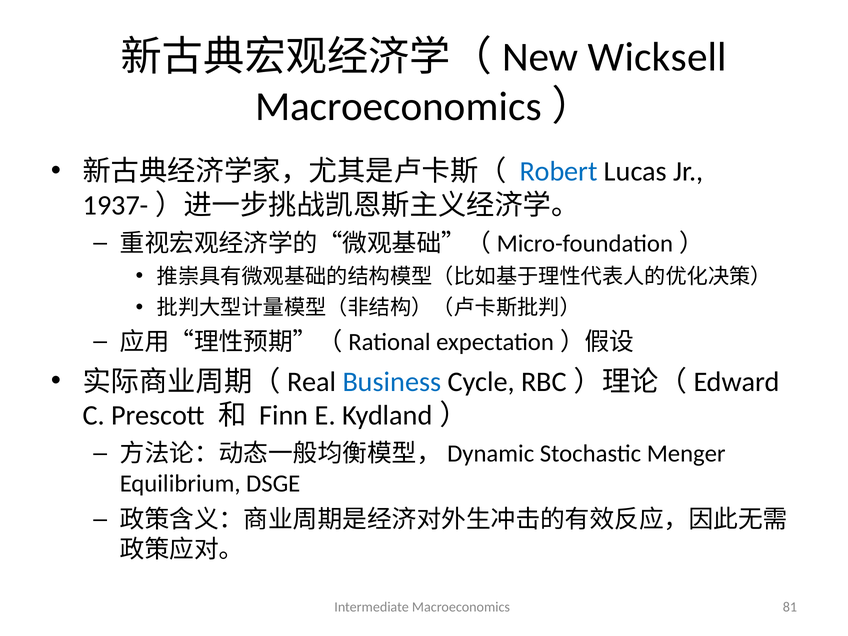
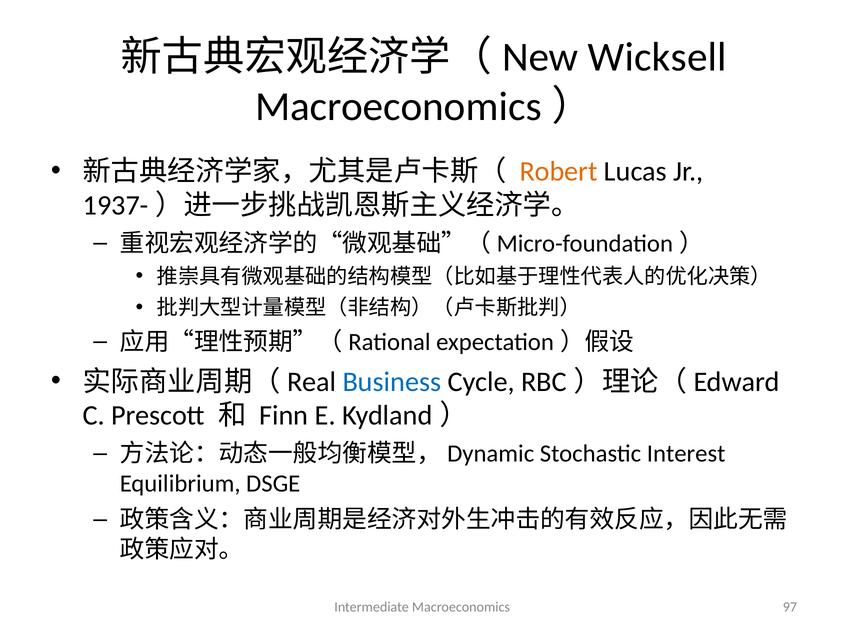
Robert colour: blue -> orange (559, 172)
Menger: Menger -> Interest (686, 454)
81: 81 -> 97 (790, 607)
